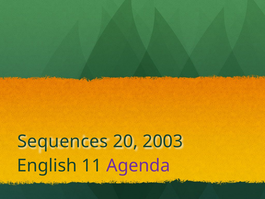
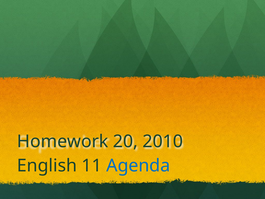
Sequences: Sequences -> Homework (63, 141)
2003: 2003 -> 2010 (163, 141)
Agenda colour: purple -> blue (138, 166)
